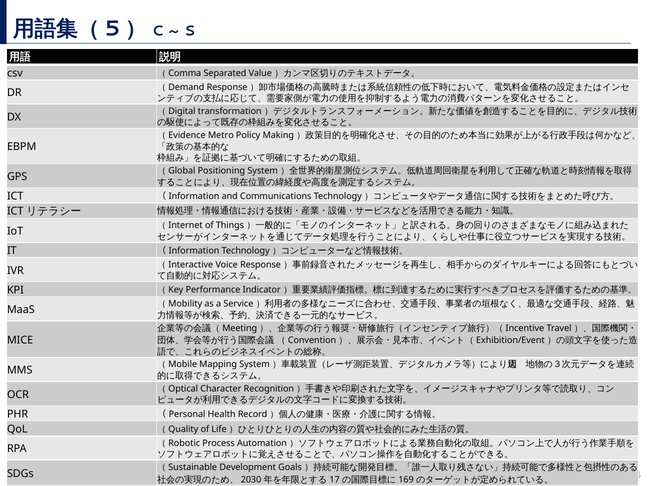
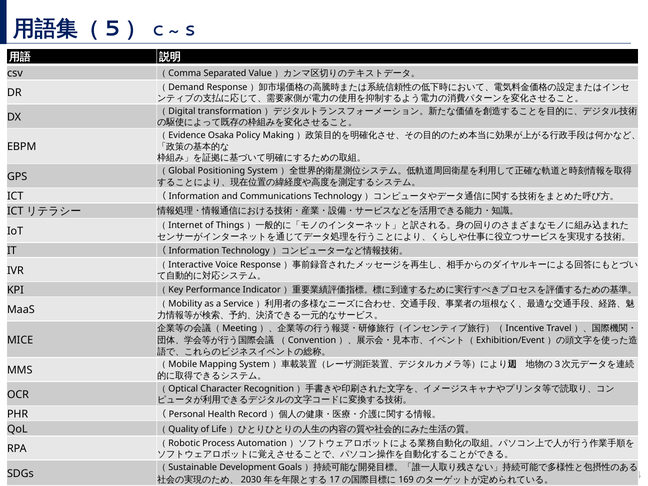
Metro: Metro -> Osaka (221, 135)
